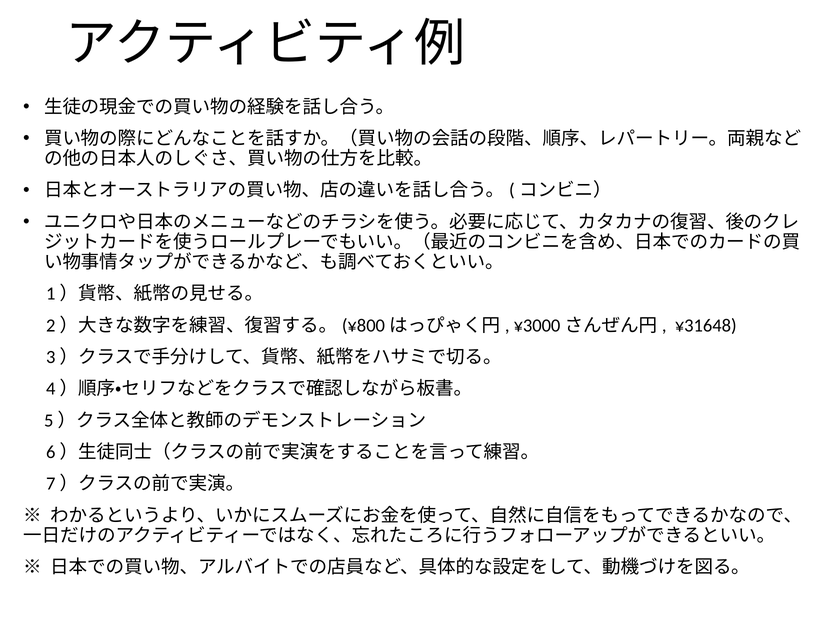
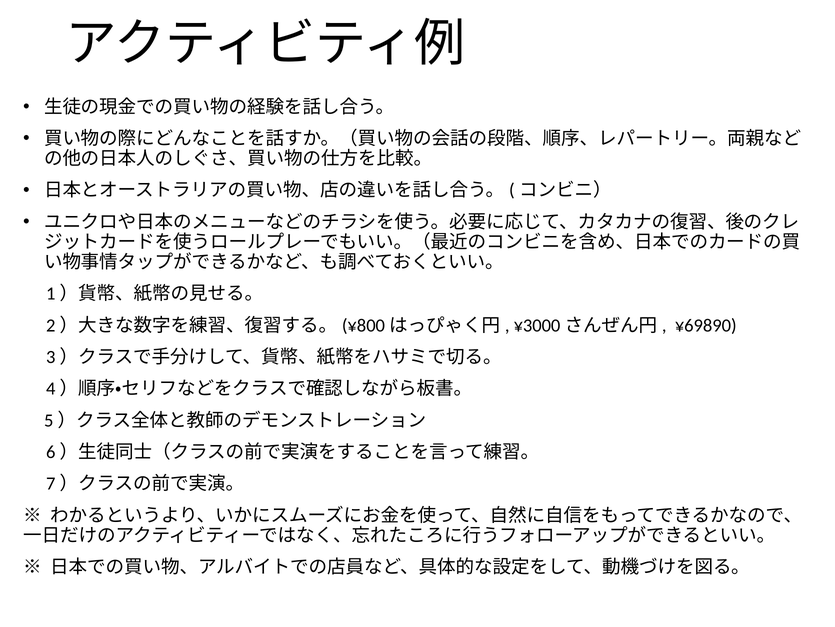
¥31648: ¥31648 -> ¥69890 (706, 325)
